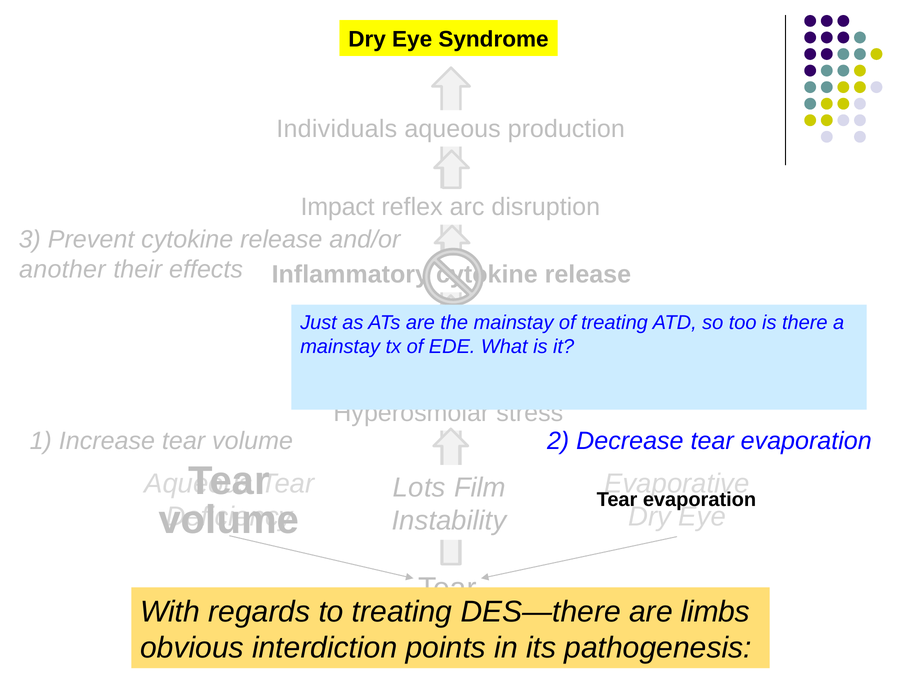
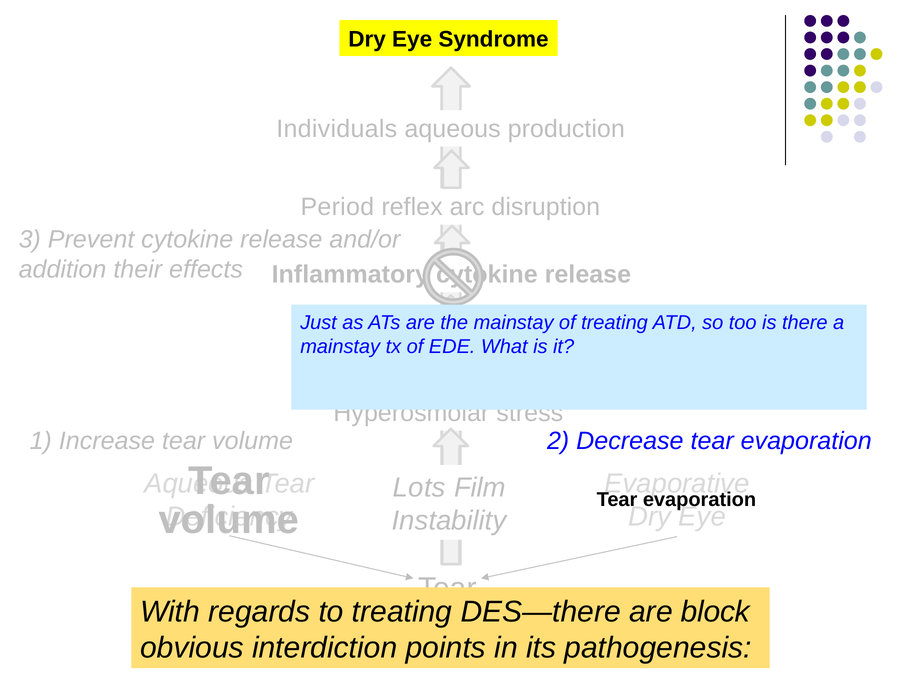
Impact: Impact -> Period (337, 207)
another: another -> addition (62, 270)
limbs: limbs -> block (715, 612)
